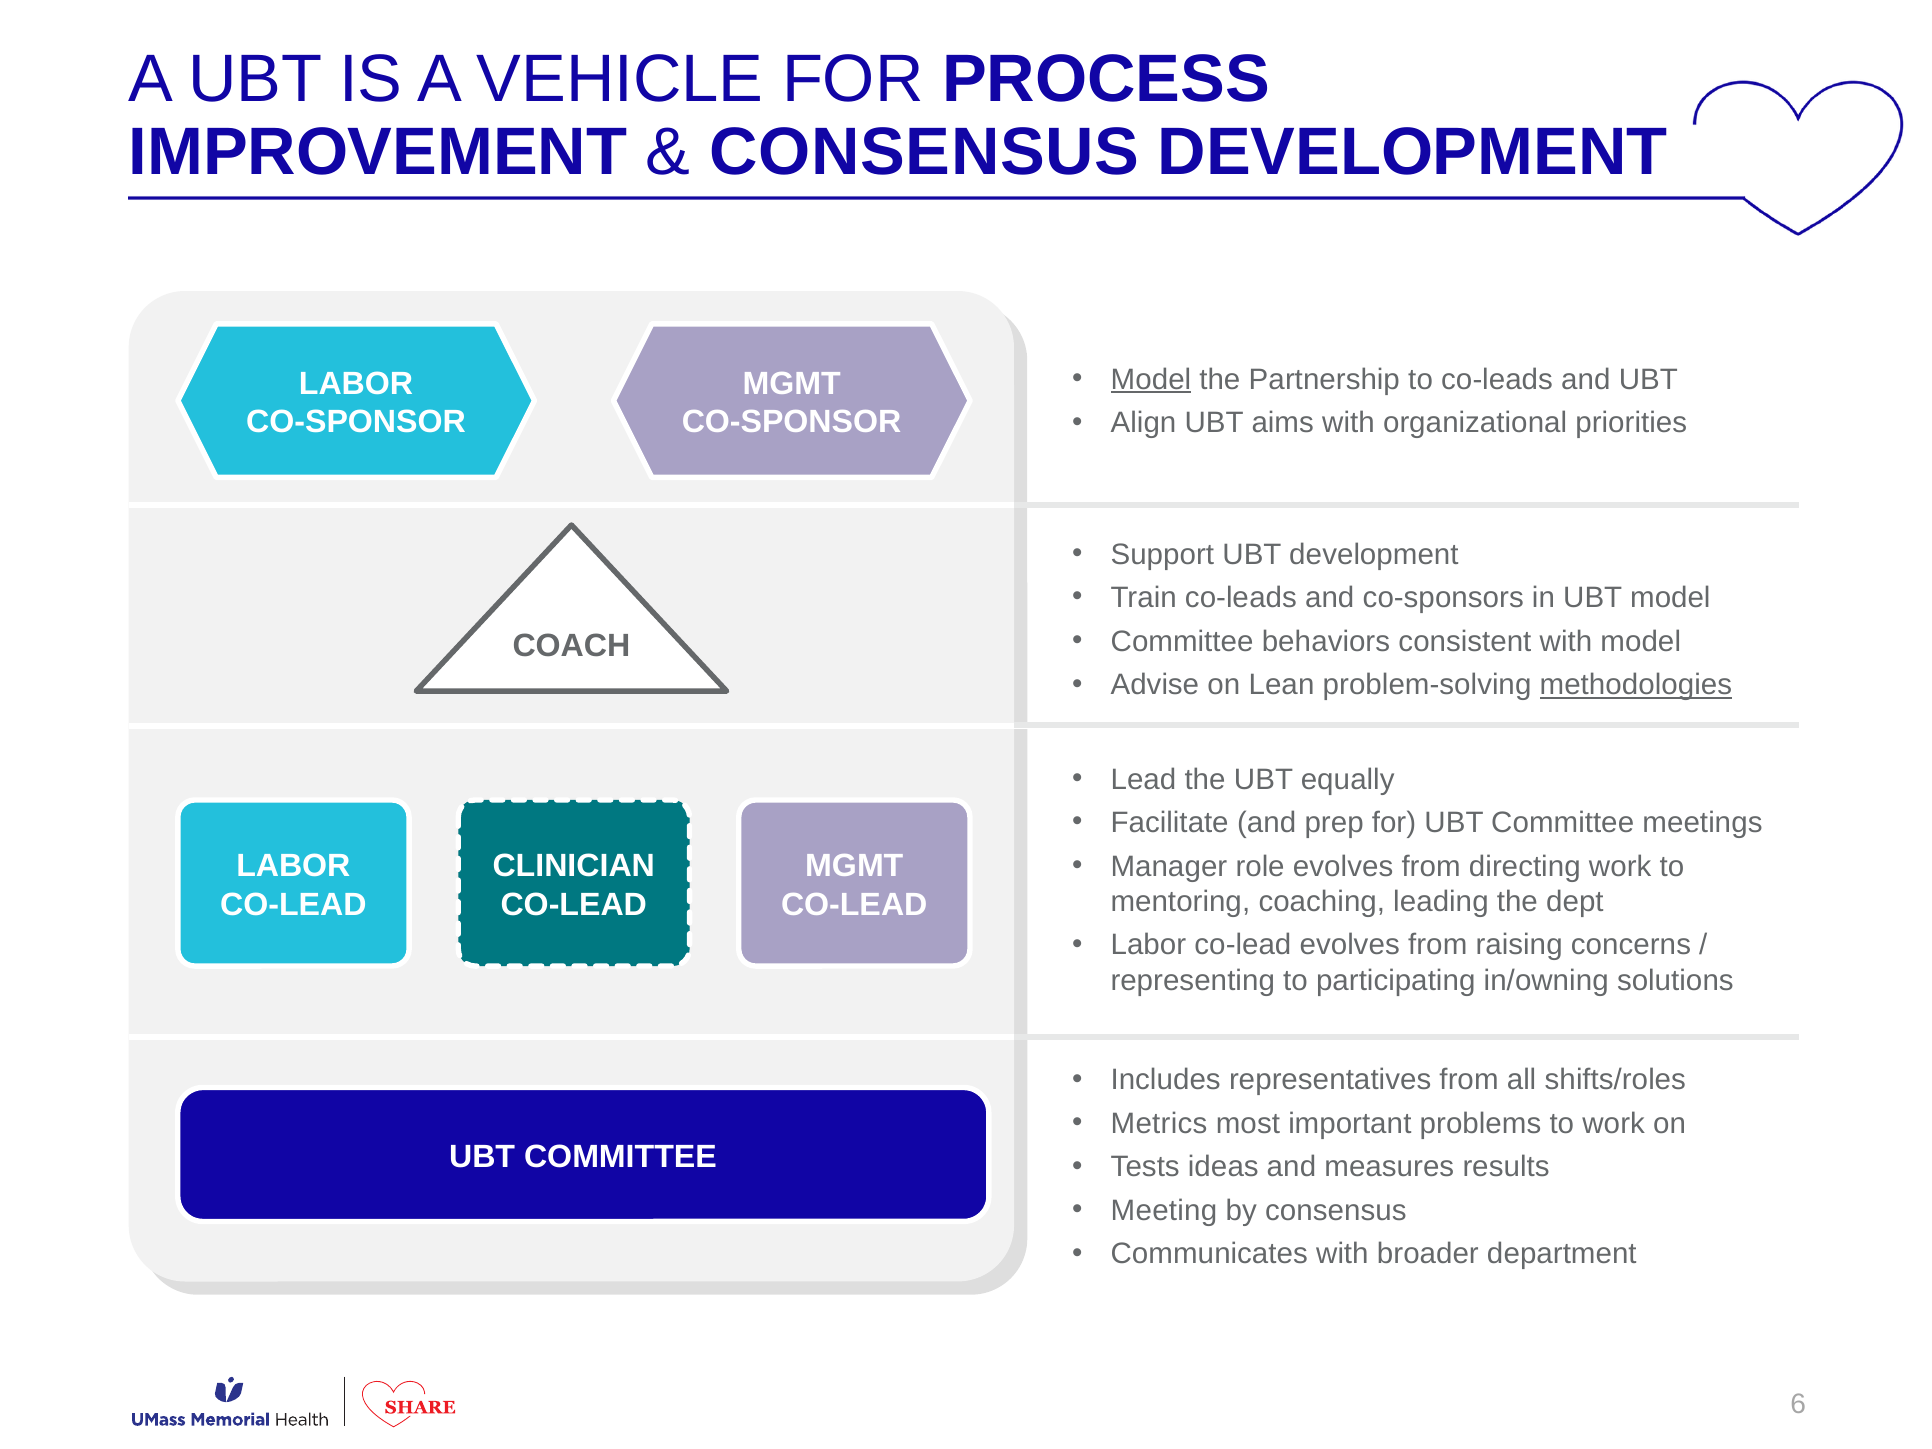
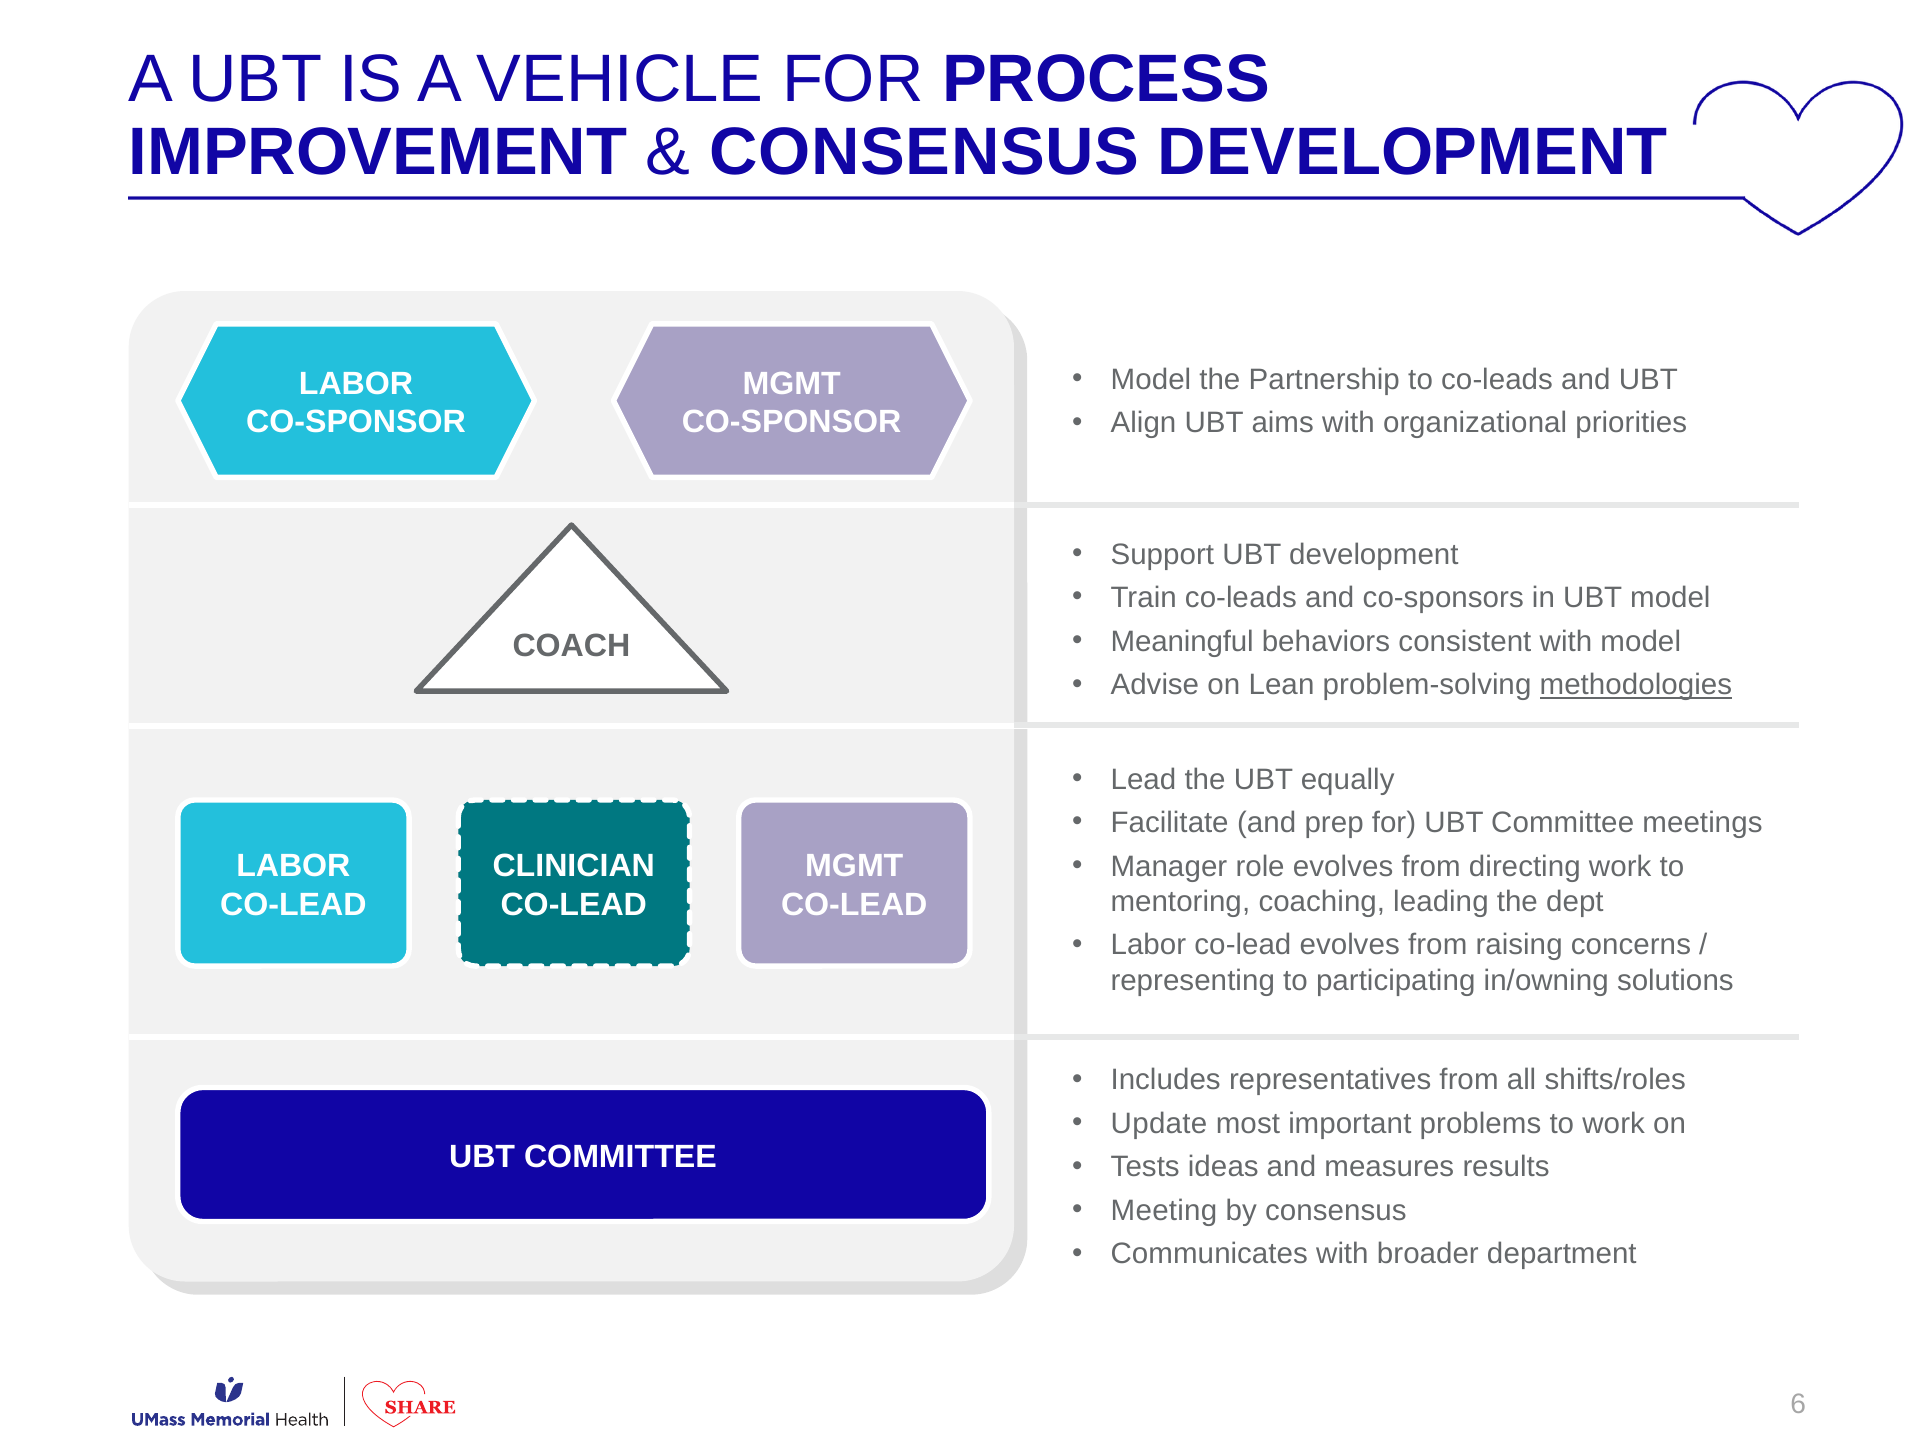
Model underline: present -> none (1151, 380)
Committee: Committee -> Meaningful (1182, 641)
Metrics: Metrics -> Update (1159, 1123)
